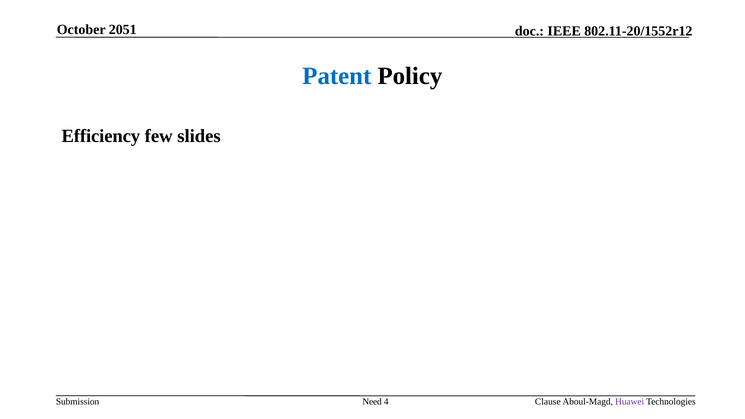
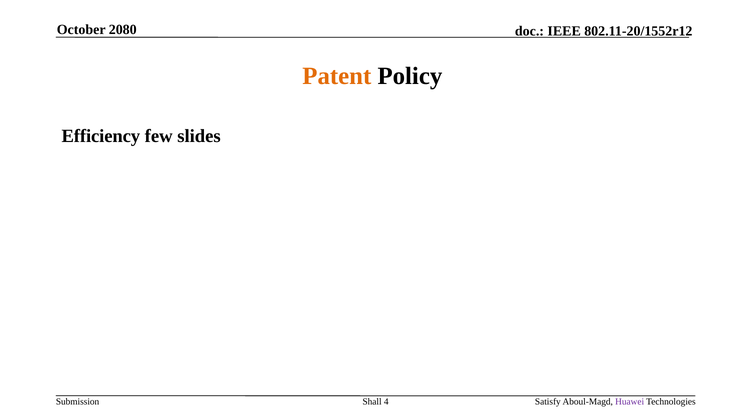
2051: 2051 -> 2080 (123, 30)
Patent colour: blue -> orange (337, 76)
Need: Need -> Shall (372, 402)
Clause: Clause -> Satisfy (548, 402)
